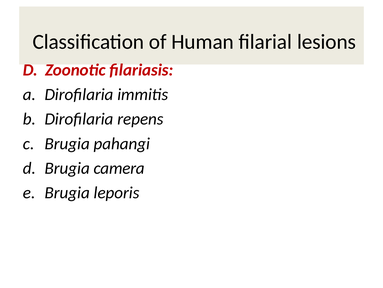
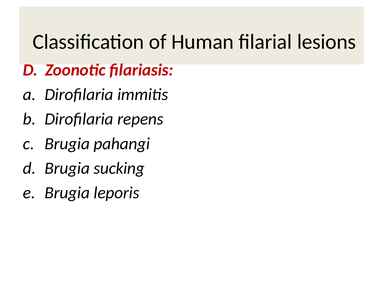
camera: camera -> sucking (119, 168)
